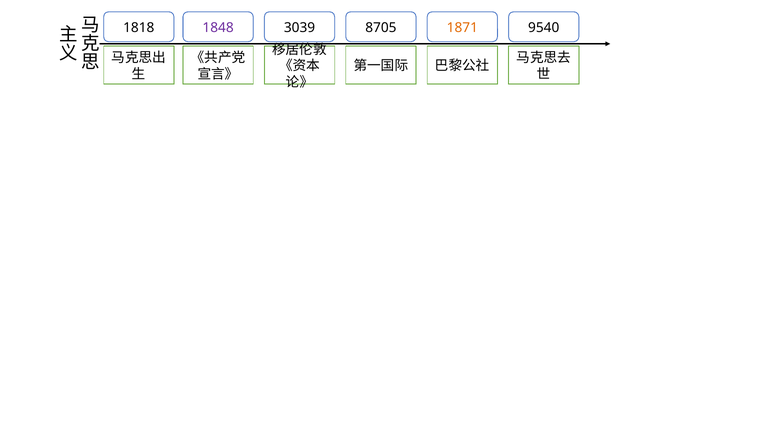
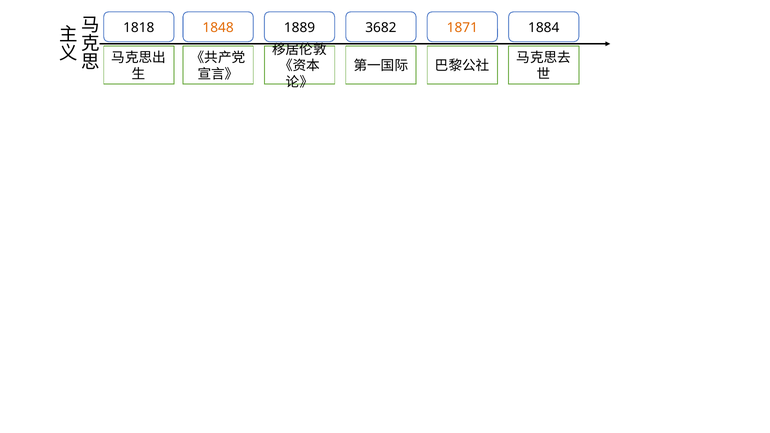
1848 colour: purple -> orange (218, 28)
3039: 3039 -> 1889 (300, 28)
8705: 8705 -> 3682 (381, 28)
9540: 9540 -> 1884 (544, 28)
